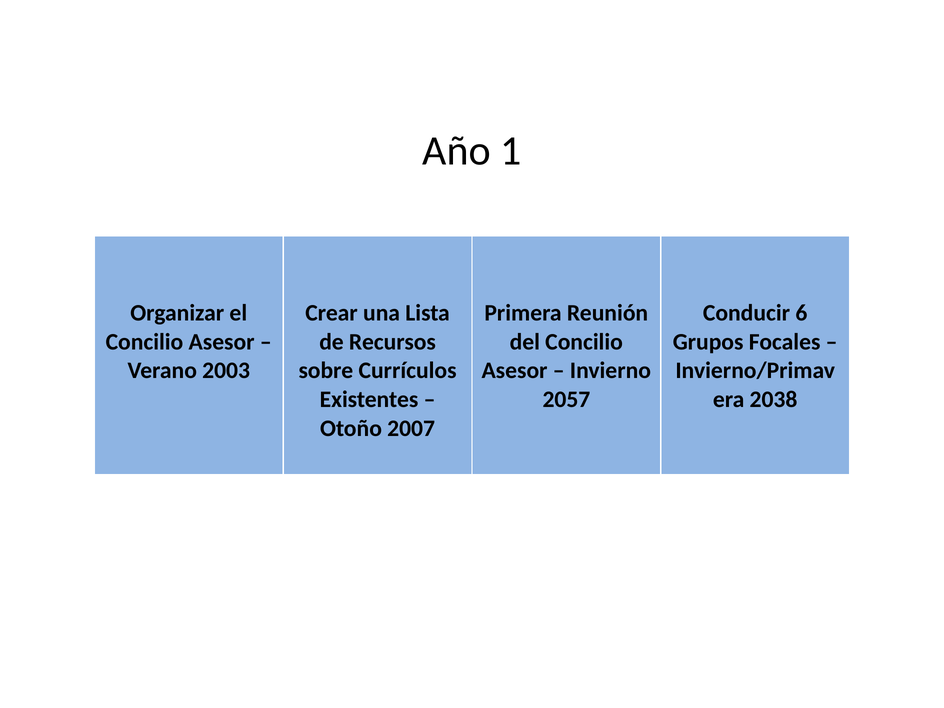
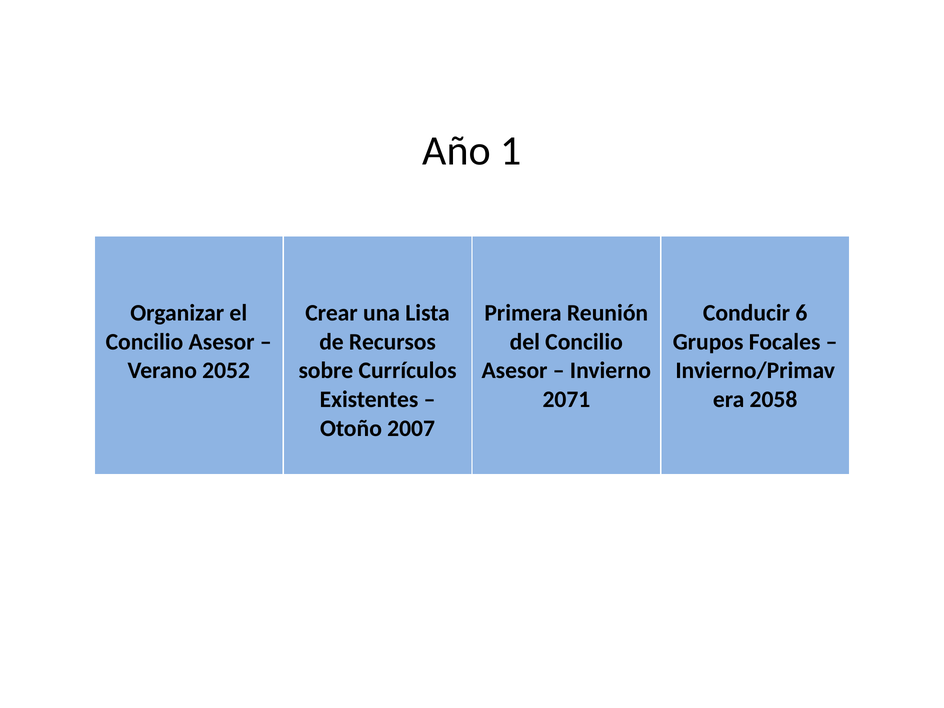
2003: 2003 -> 2052 (226, 371)
2057: 2057 -> 2071 (566, 399)
2038: 2038 -> 2058 (773, 399)
